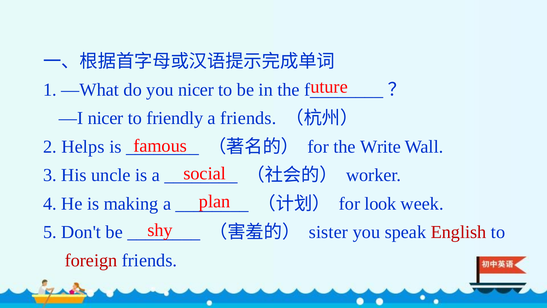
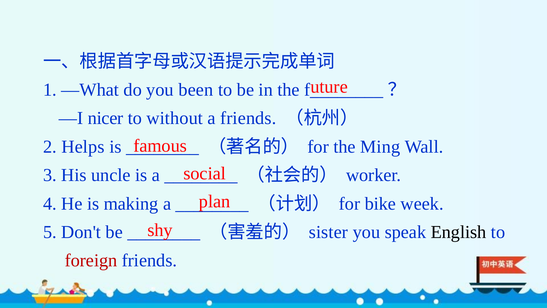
you nicer: nicer -> been (196, 90)
friendly: friendly -> without (175, 118)
Write: Write -> Ming (380, 147)
look: look -> bike (380, 203)
English colour: red -> black (459, 232)
